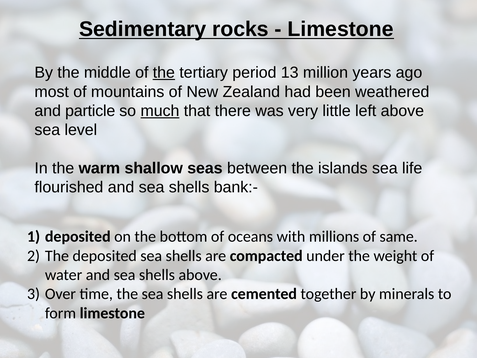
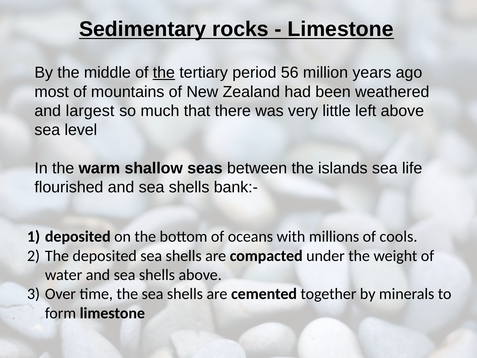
13: 13 -> 56 (290, 73)
particle: particle -> largest (90, 111)
much underline: present -> none (160, 111)
same: same -> cools (399, 237)
